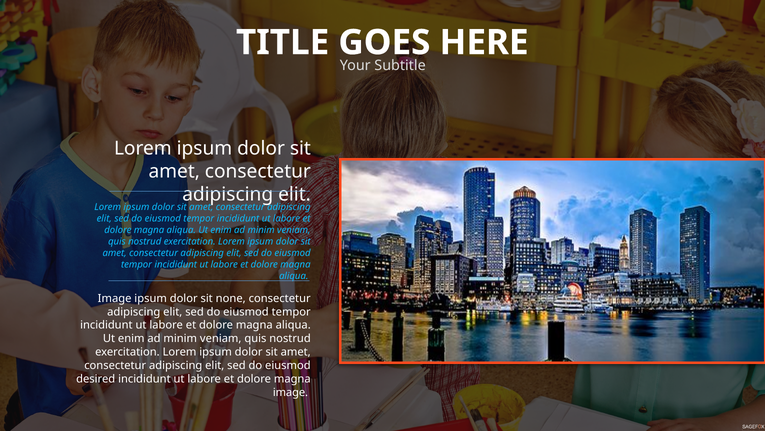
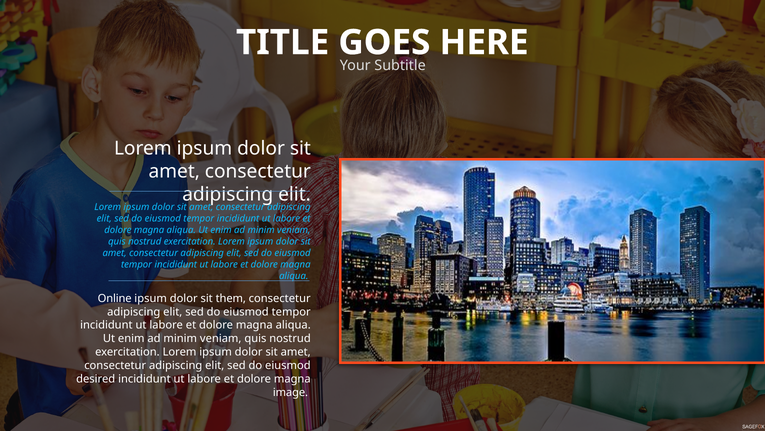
Image: Image -> Online (115, 298)
none: none -> them (231, 298)
